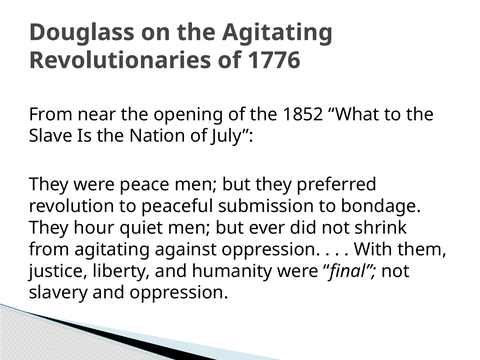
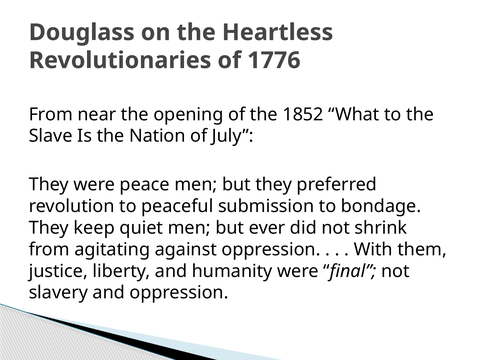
the Agitating: Agitating -> Heartless (278, 32)
hour: hour -> keep (94, 228)
